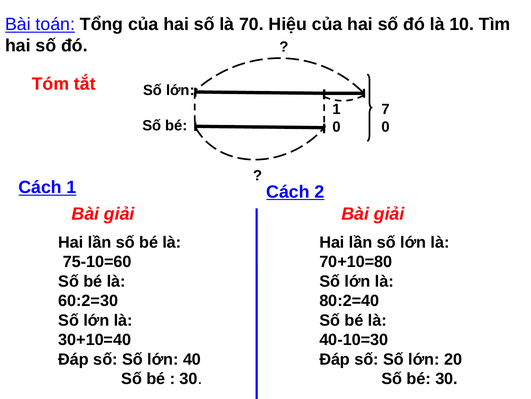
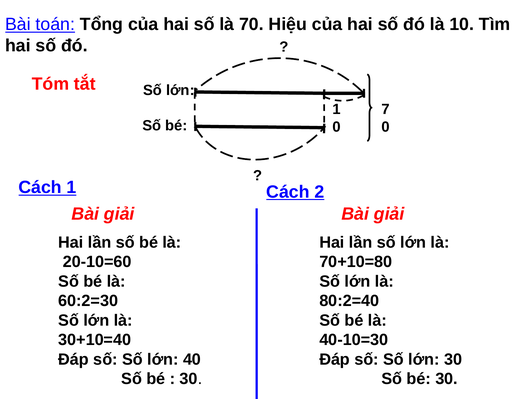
75-10=60: 75-10=60 -> 20-10=60 (97, 261)
lớn 20: 20 -> 30 (453, 359)
